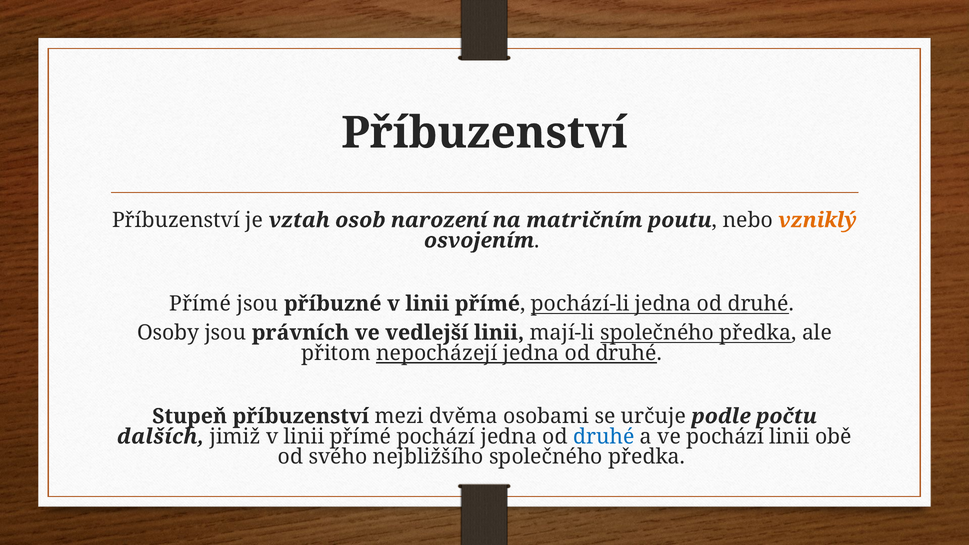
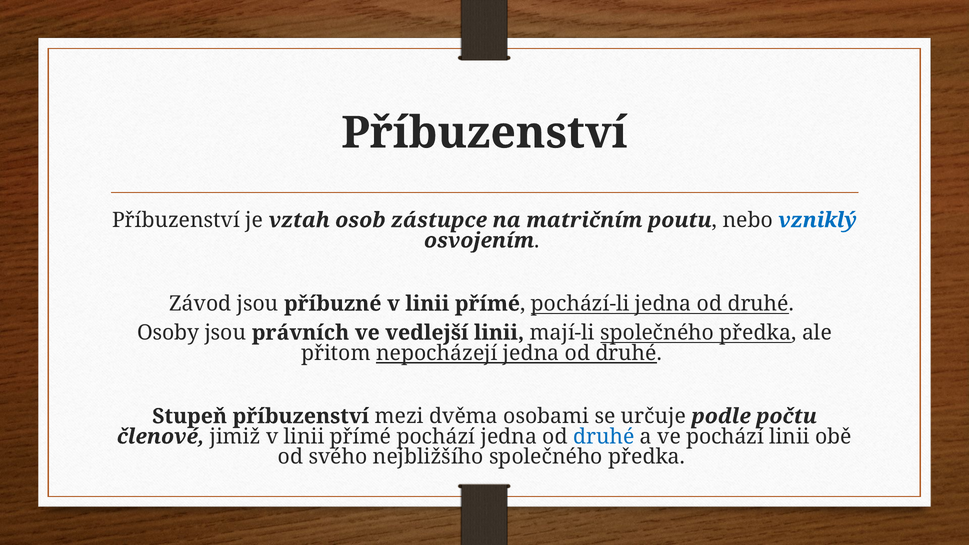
narození: narození -> zástupce (439, 220)
vzniklý colour: orange -> blue (818, 220)
Přímé: Přímé -> Závod (200, 304)
dalších: dalších -> členové (161, 437)
